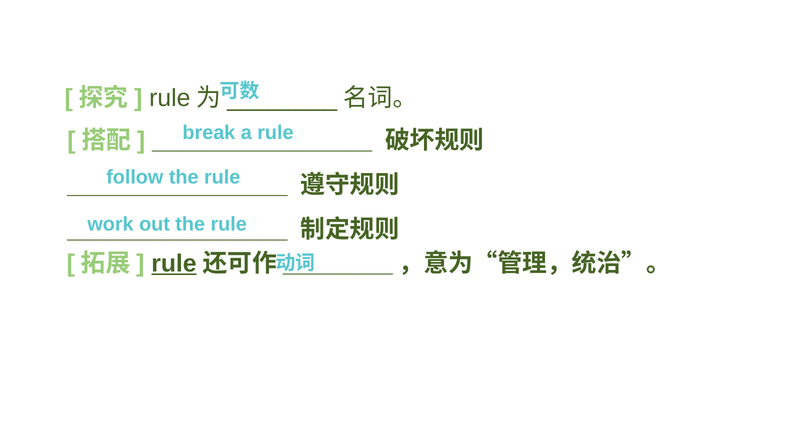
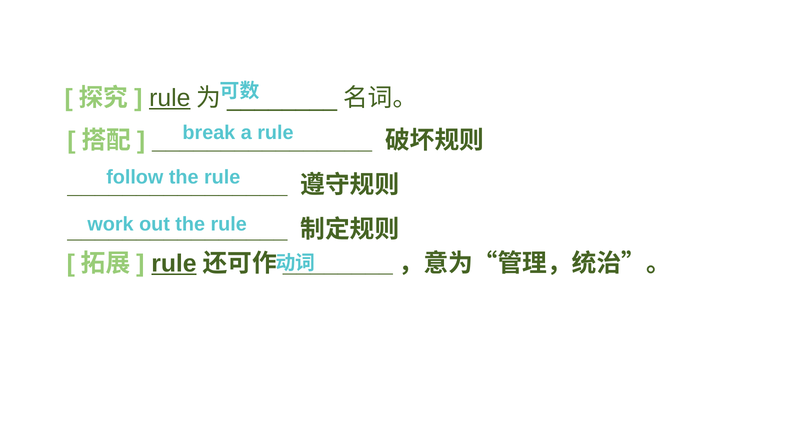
rule underline: none -> present (170, 98)
